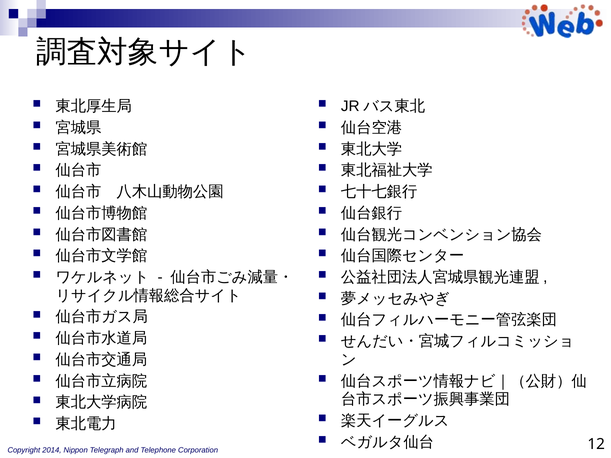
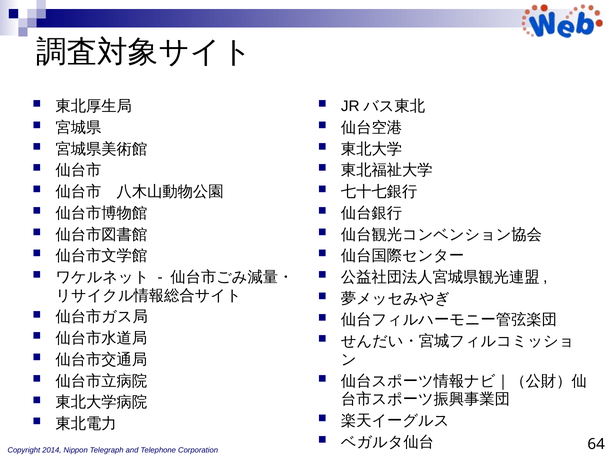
12: 12 -> 64 (596, 445)
